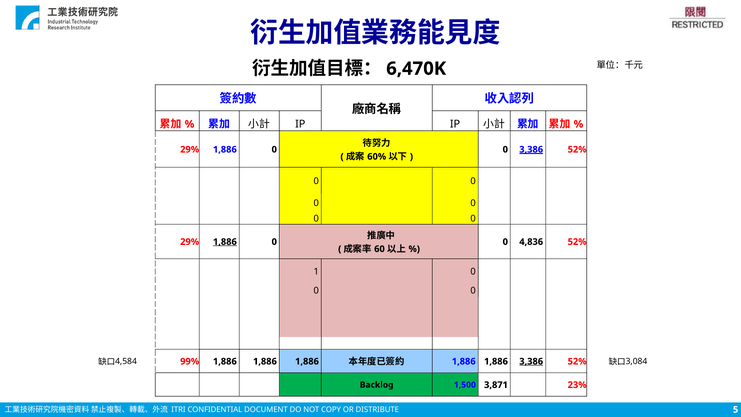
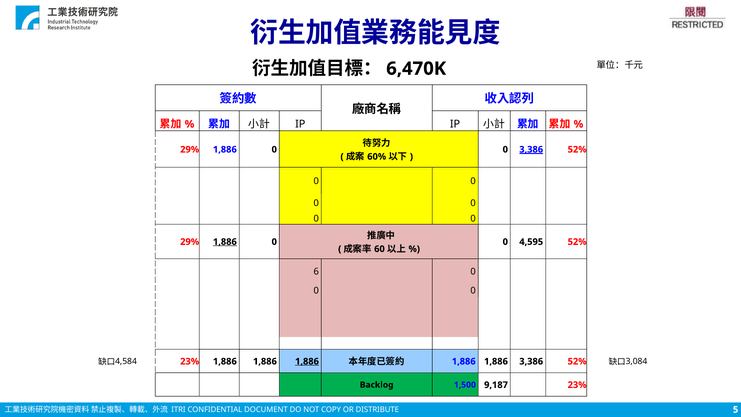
4,836: 4,836 -> 4,595 (531, 242)
1: 1 -> 6 (316, 272)
99%: 99% -> 23% (190, 361)
1,886 underline: none -> present (307, 361)
3,386 underline: present -> none (531, 361)
3,871: 3,871 -> 9,187 (496, 385)
